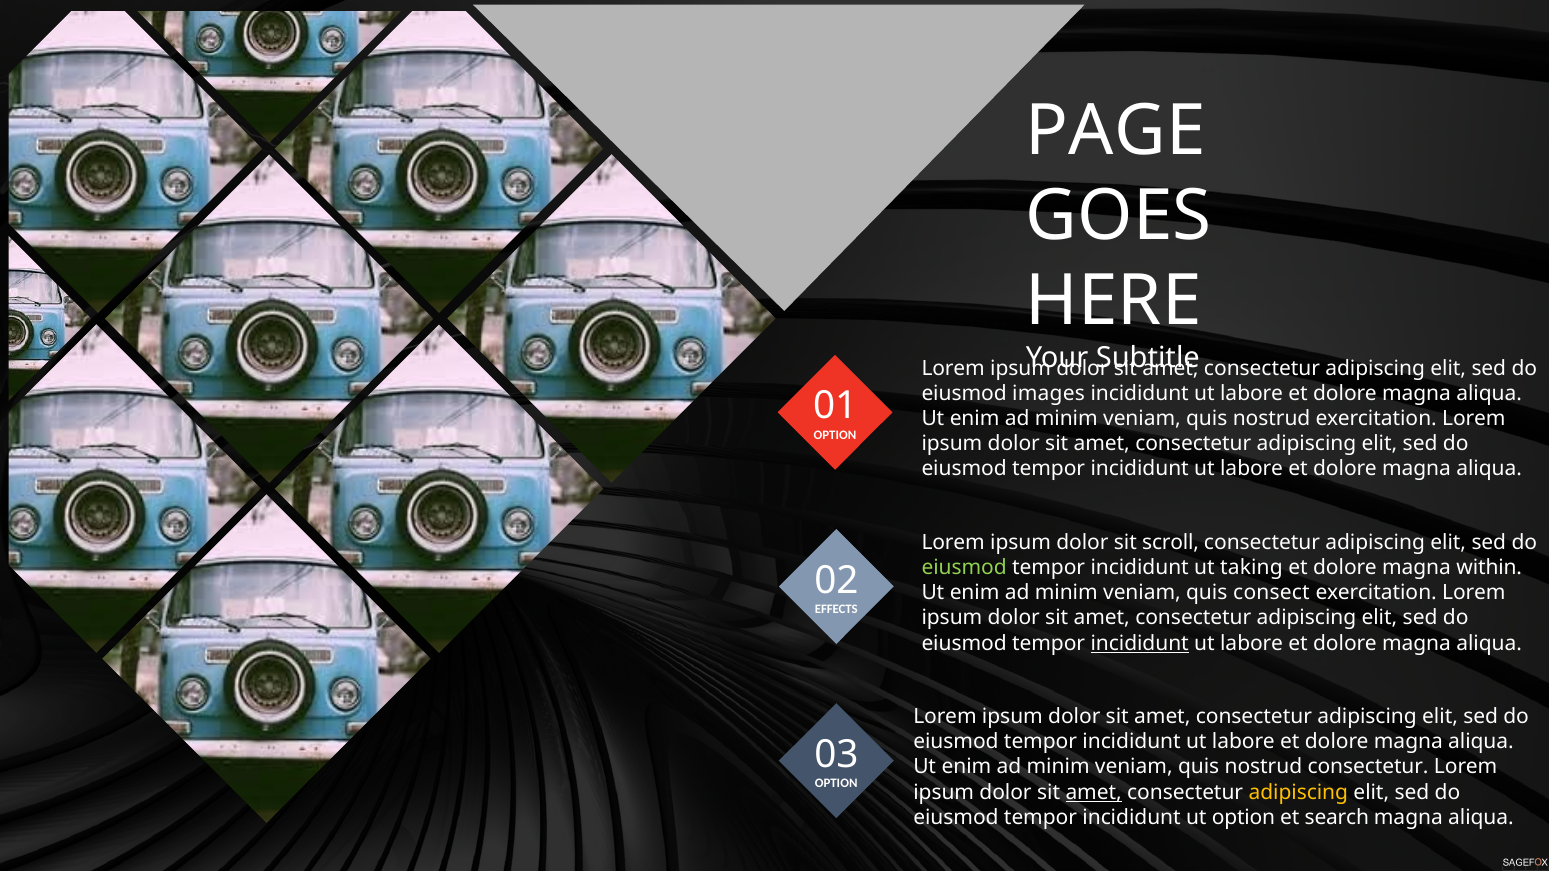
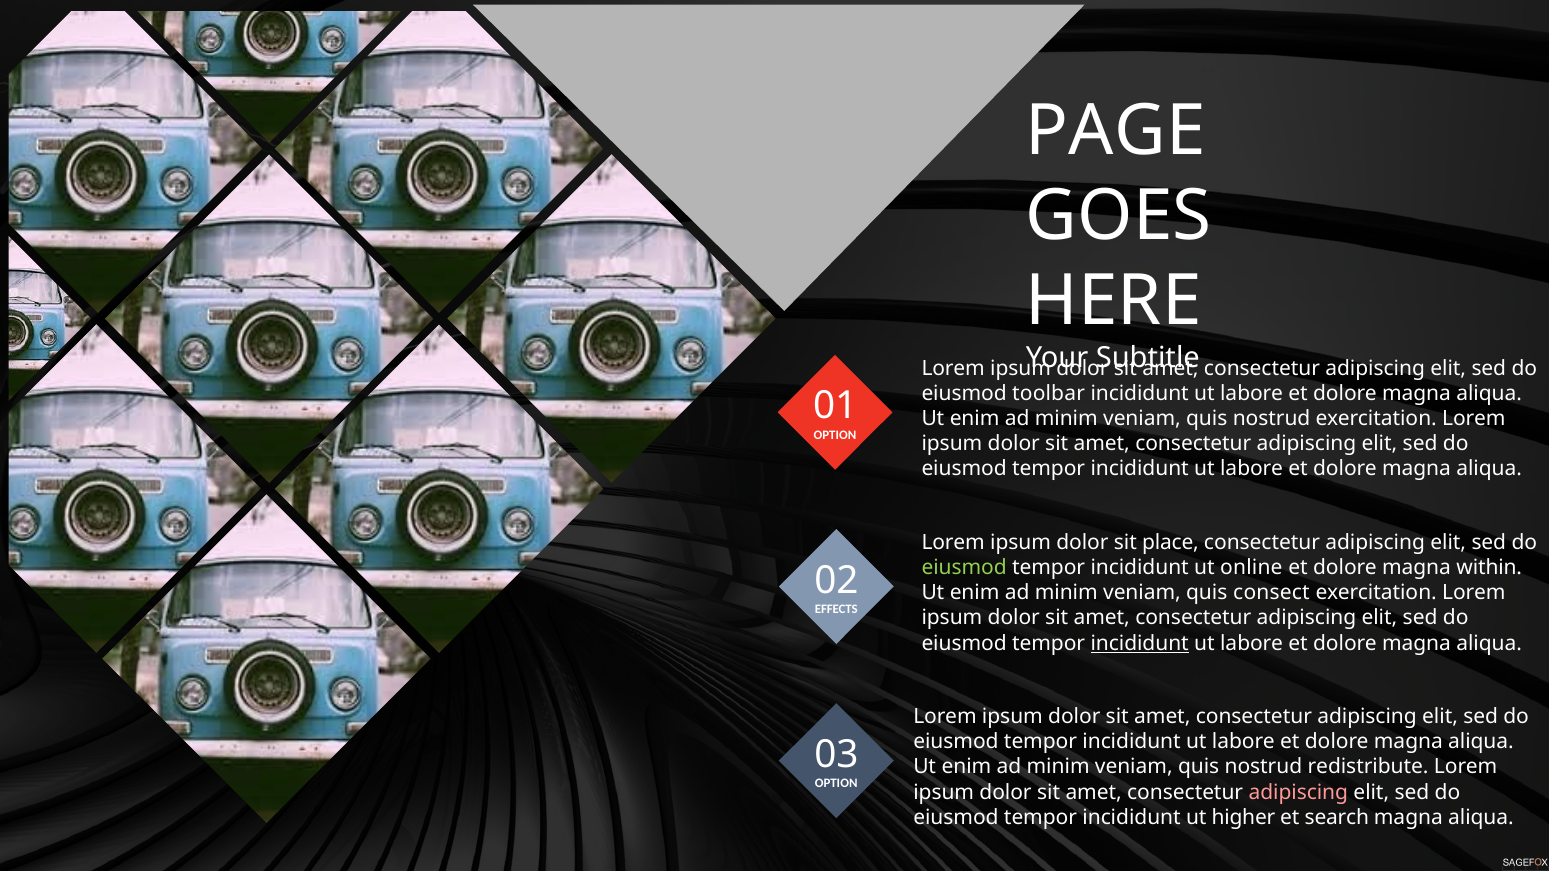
images: images -> toolbar (1049, 394)
scroll: scroll -> place (1171, 543)
taking: taking -> online (1251, 568)
nostrud consectetur: consectetur -> redistribute (1368, 767)
amet underline: present -> none (1094, 792)
adipiscing colour: yellow -> pink (1298, 792)
ut option: option -> higher (1243, 818)
